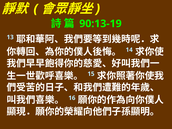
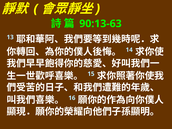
90:13-19: 90:13-19 -> 90:13-63 (100, 24)
